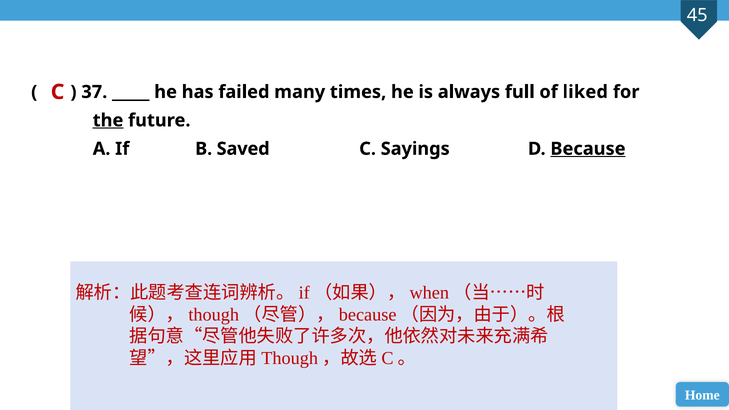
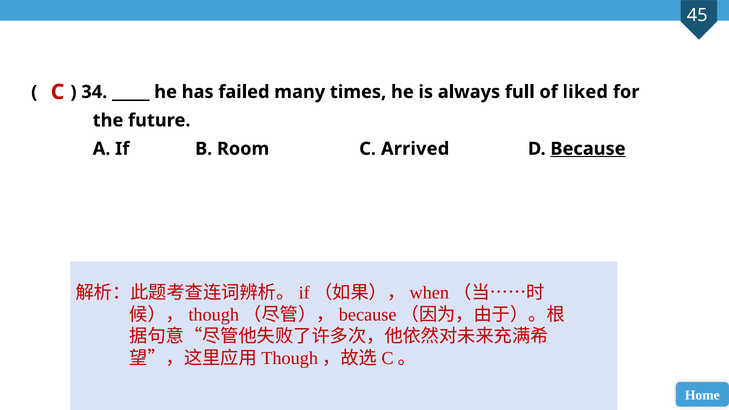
37: 37 -> 34 (94, 92)
the underline: present -> none (108, 120)
Saved: Saved -> Room (243, 149)
Sayings: Sayings -> Arrived (415, 149)
